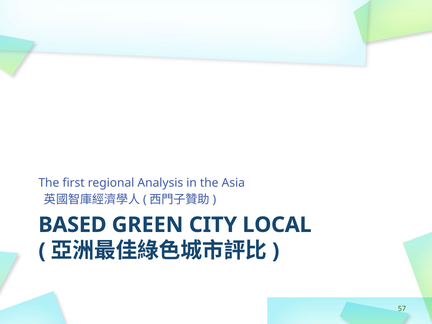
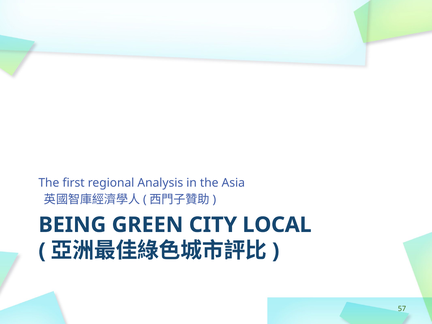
BASED: BASED -> BEING (72, 225)
